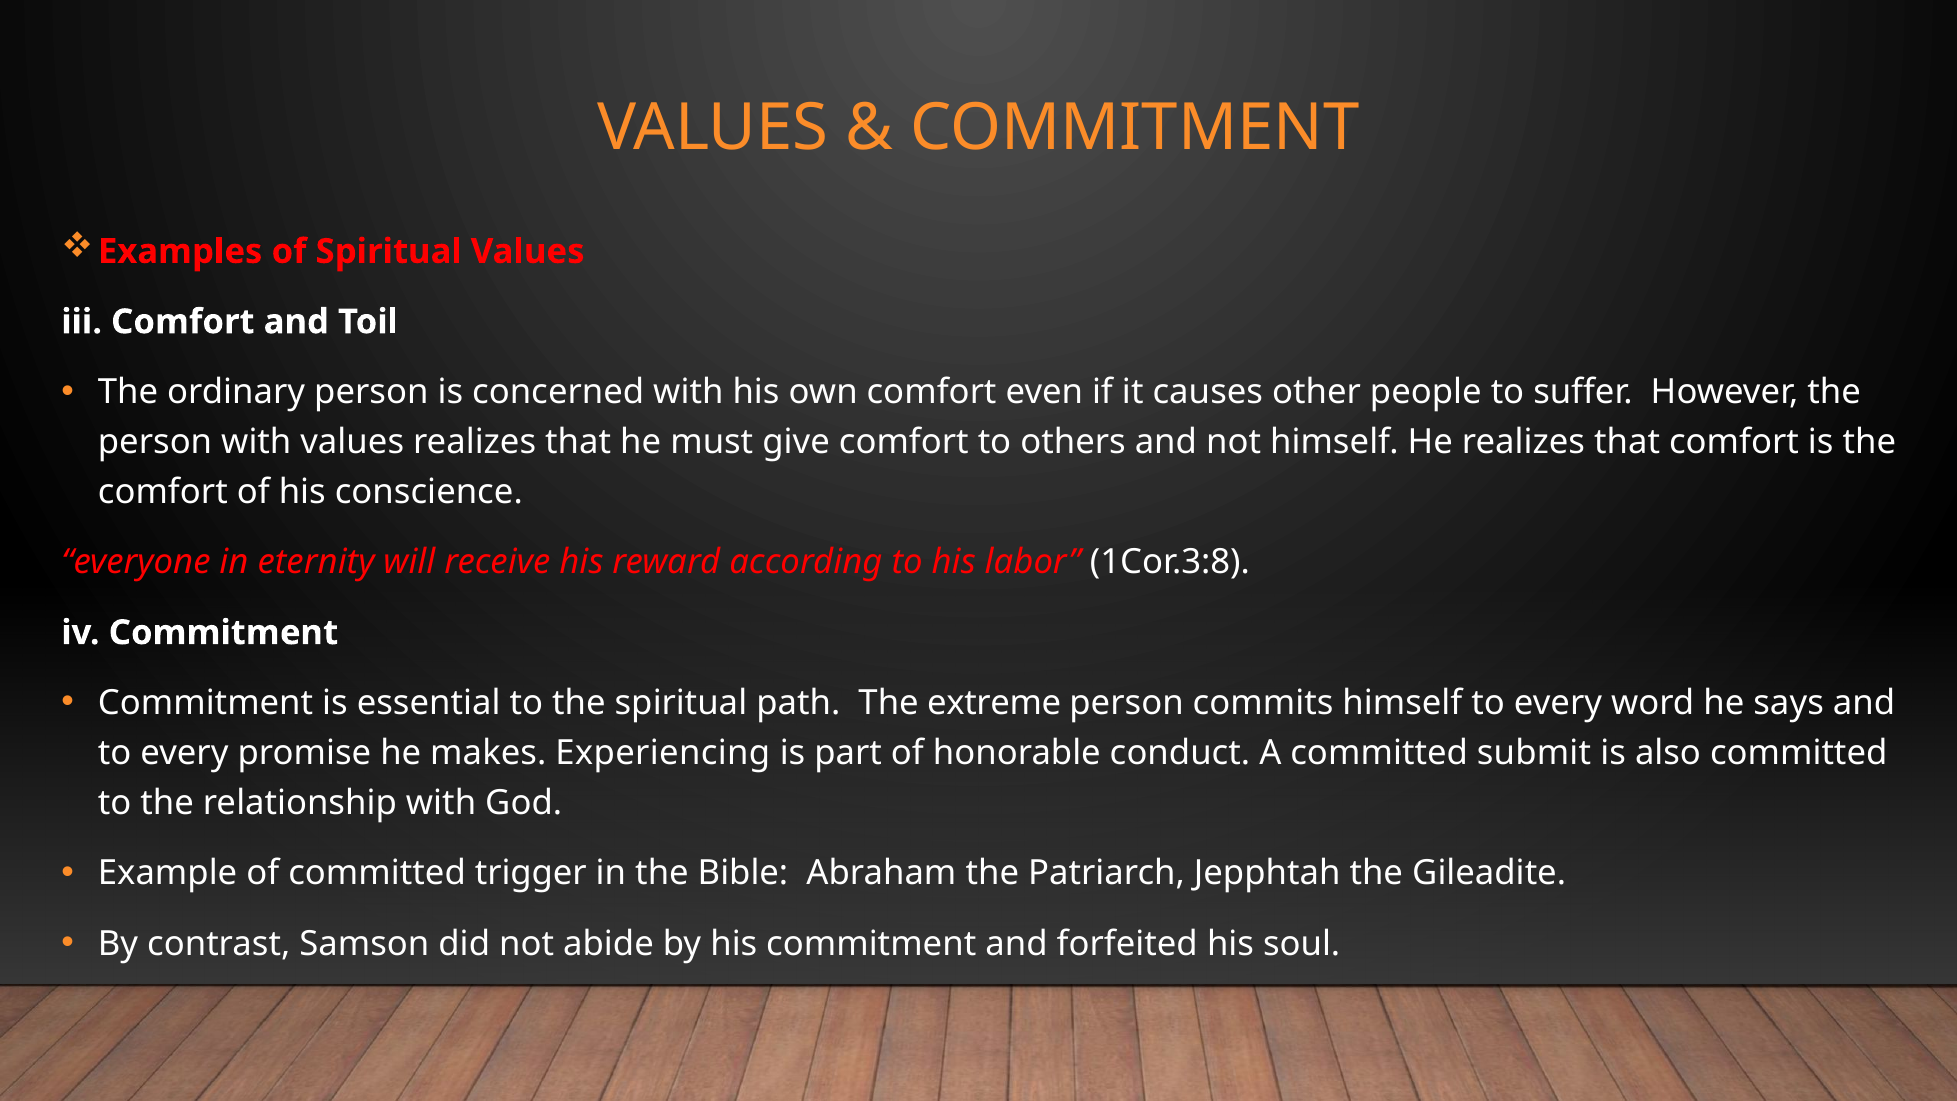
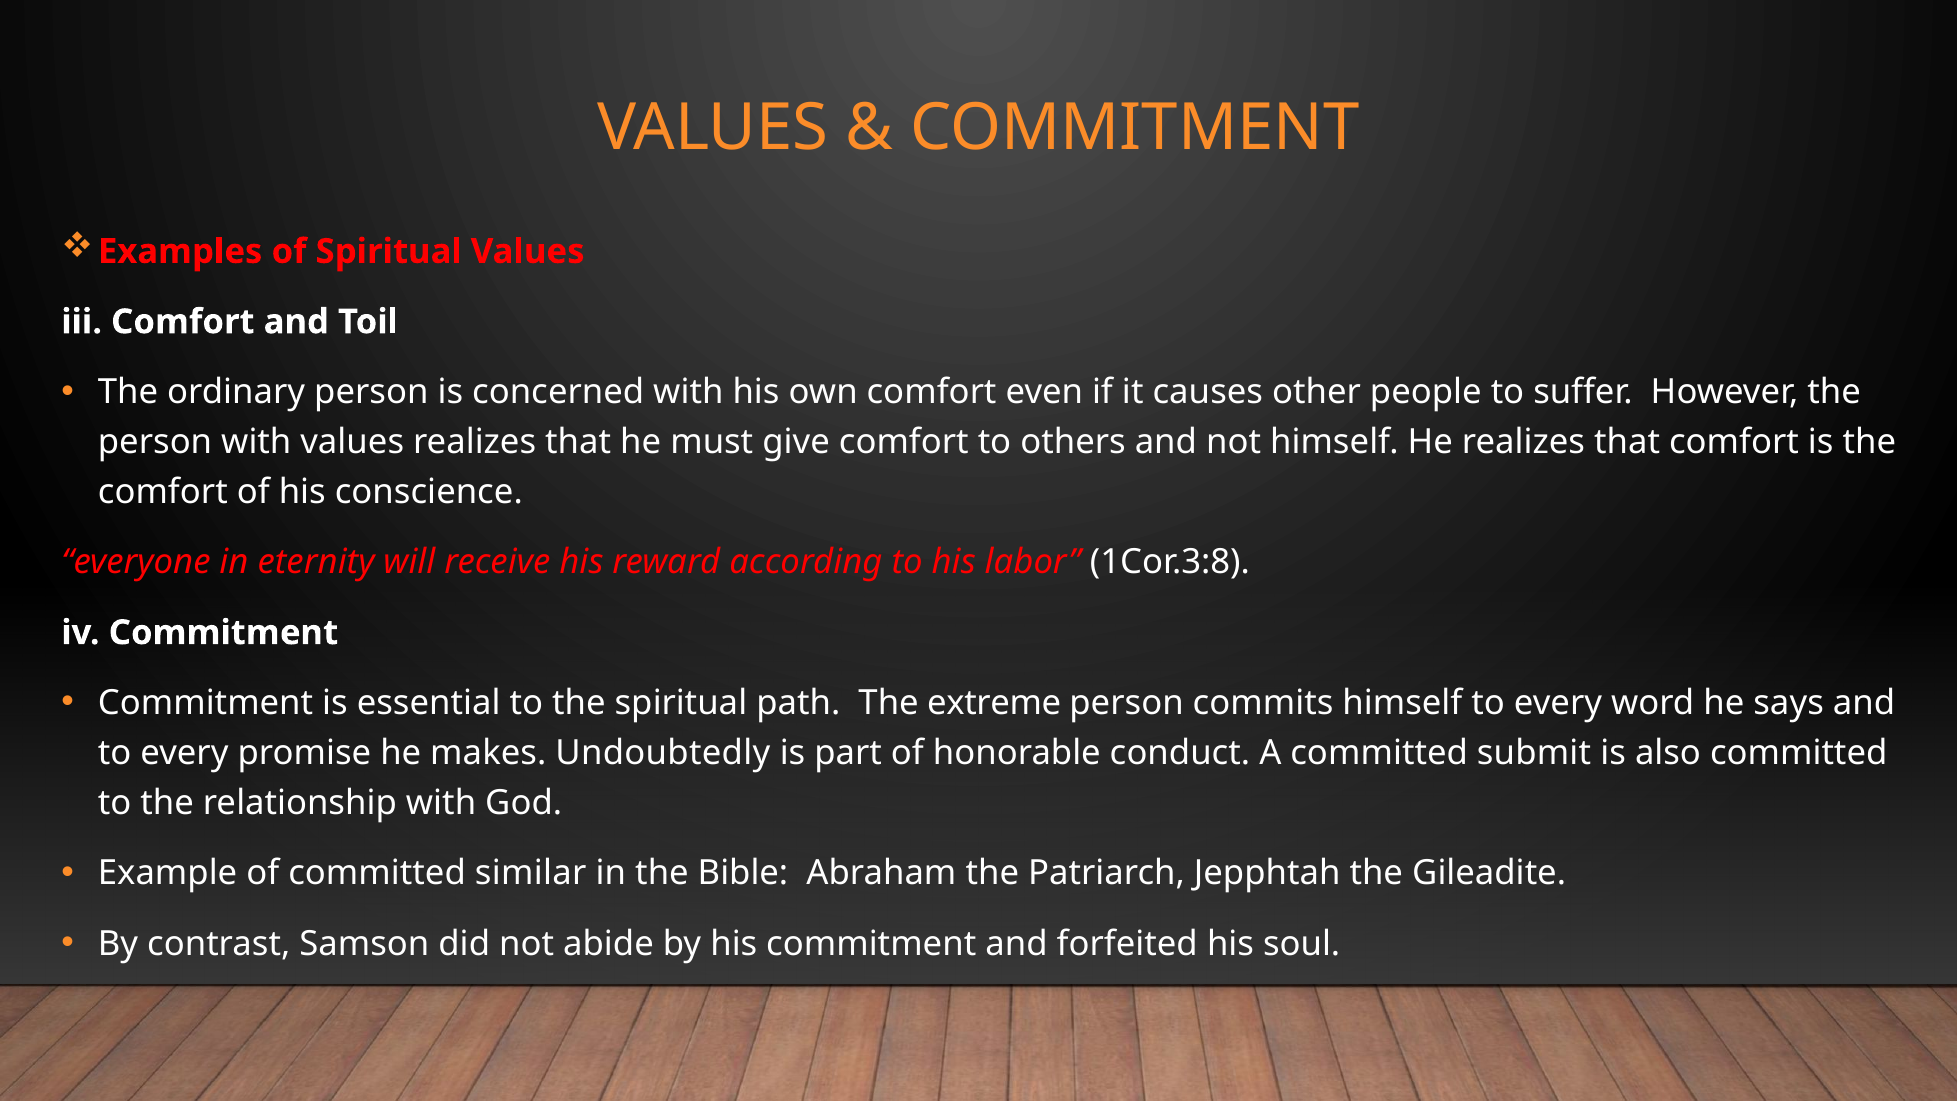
Experiencing: Experiencing -> Undoubtedly (663, 753)
trigger: trigger -> similar (531, 873)
